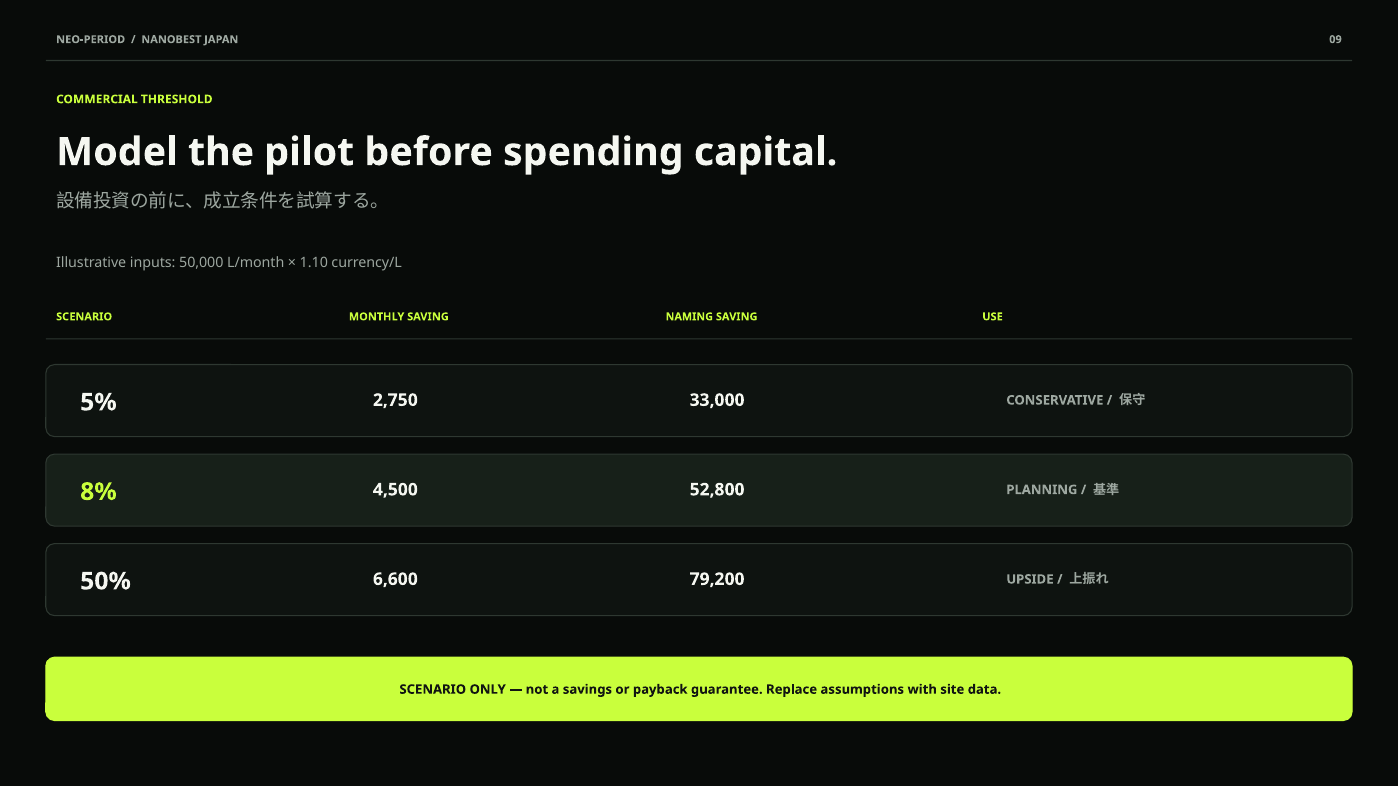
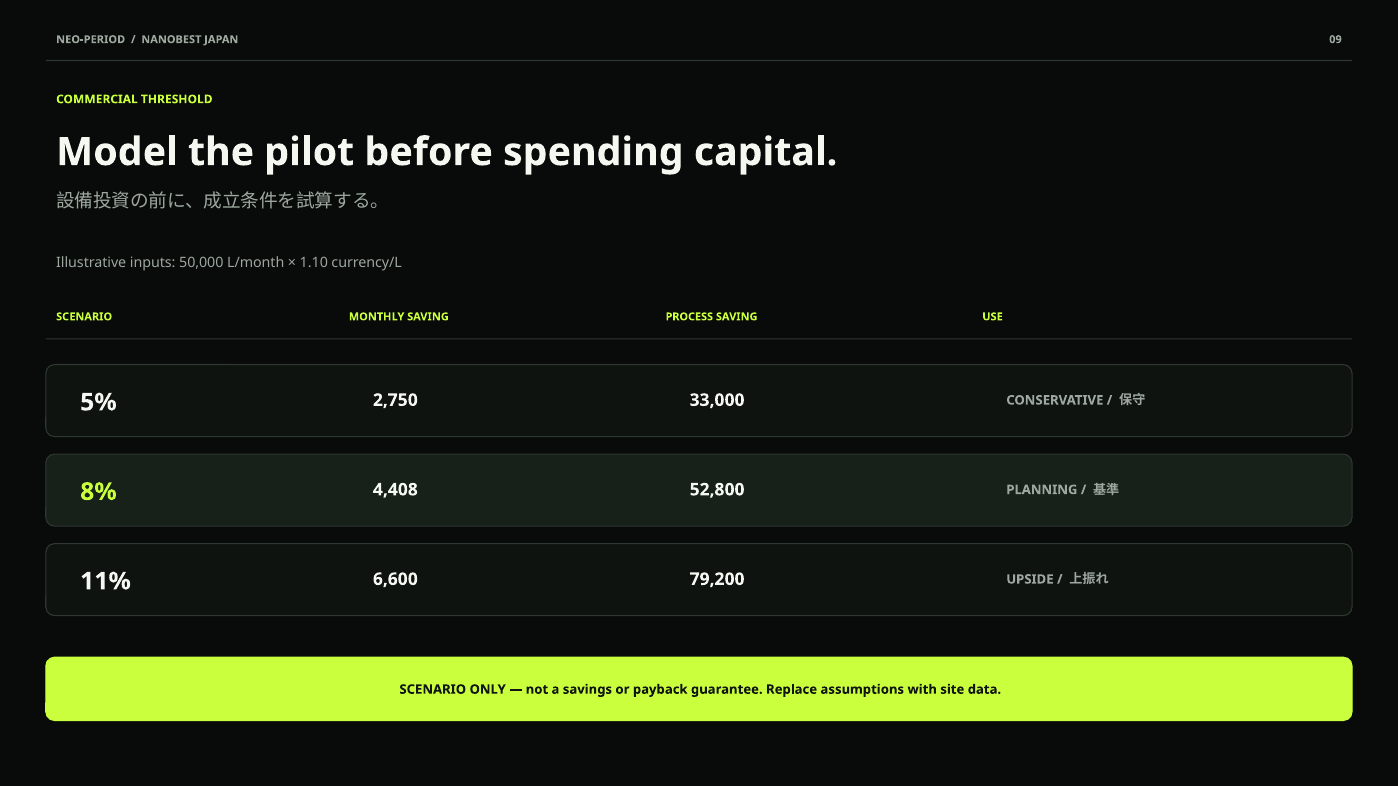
NAMING: NAMING -> PROCESS (689, 317)
4,500: 4,500 -> 4,408 (395, 490)
50%: 50% -> 11% (106, 582)
